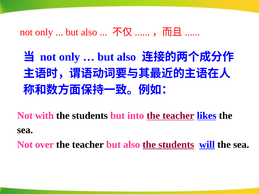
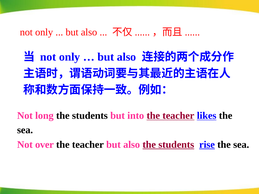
with: with -> long (44, 116)
will: will -> rise (207, 145)
